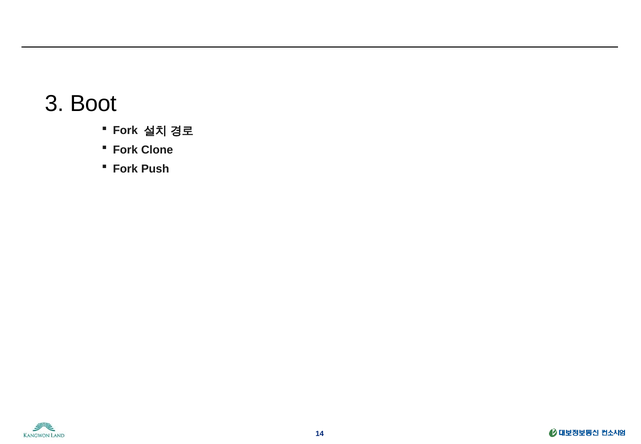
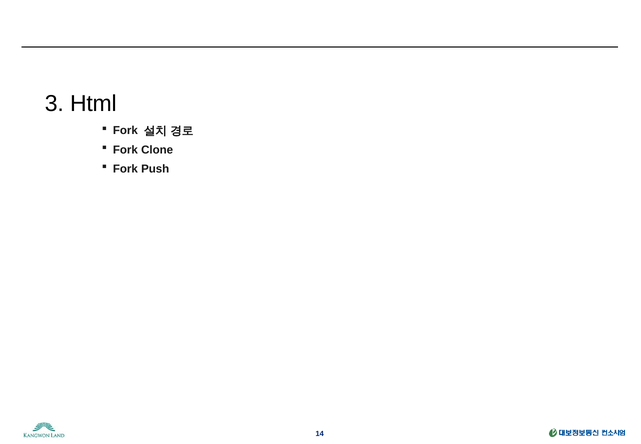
Boot: Boot -> Html (93, 103)
